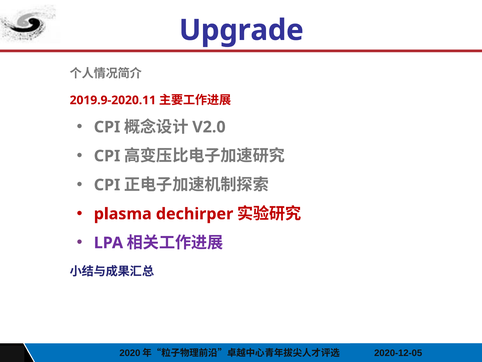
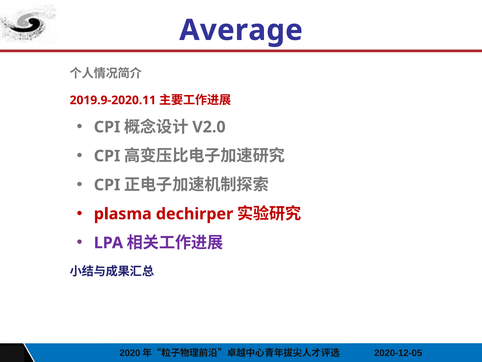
Upgrade: Upgrade -> Average (241, 30)
